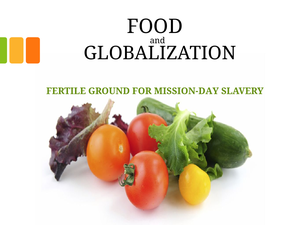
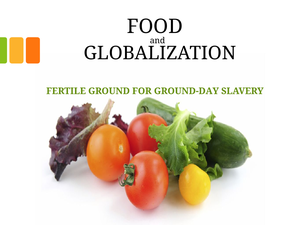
MISSION-DAY: MISSION-DAY -> GROUND-DAY (186, 91)
